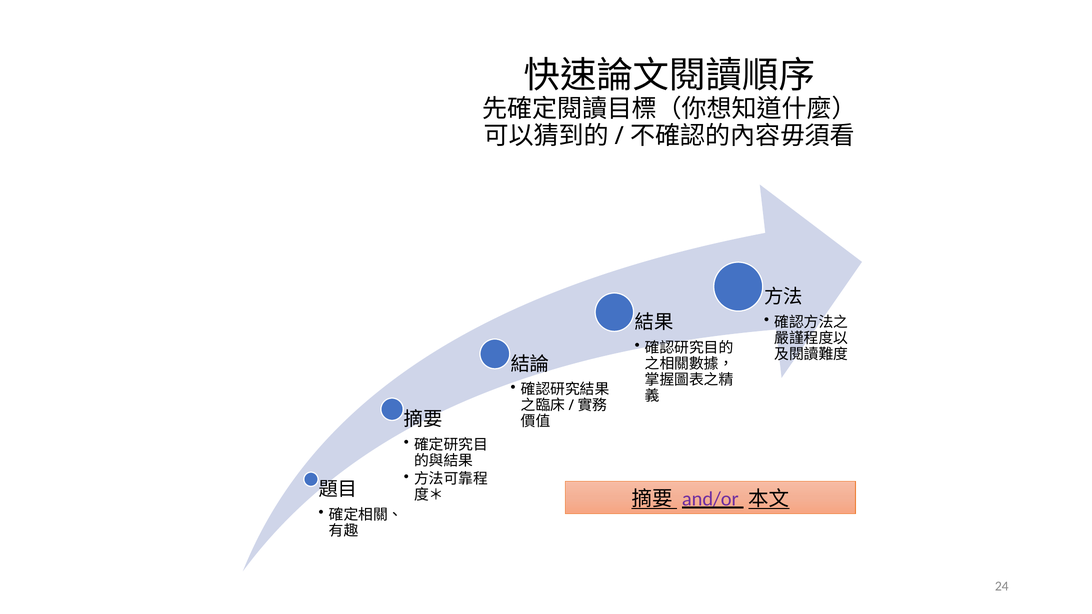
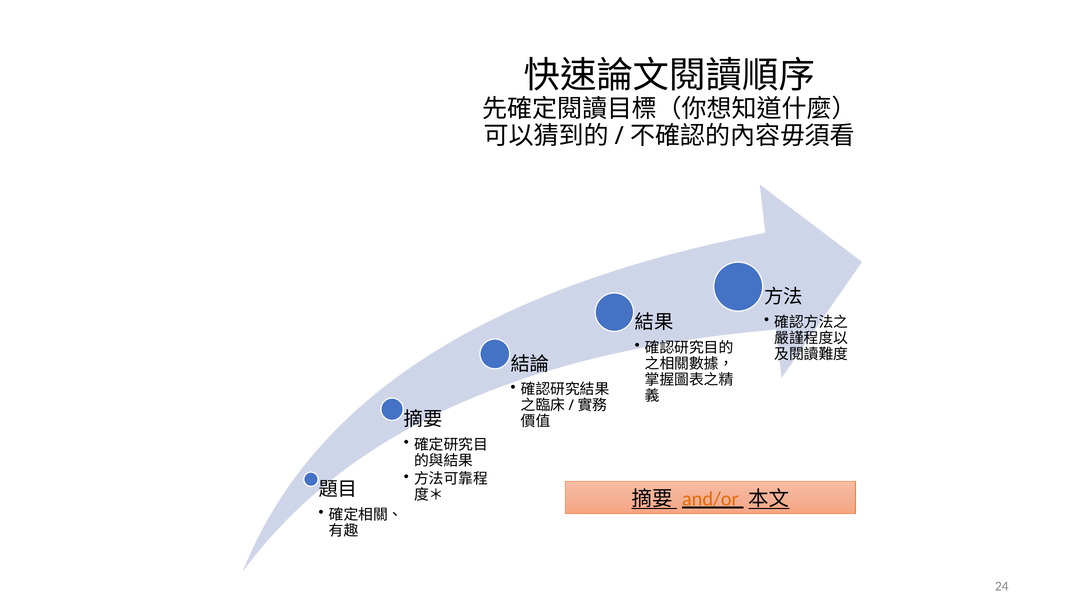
and/or colour: purple -> orange (710, 499)
